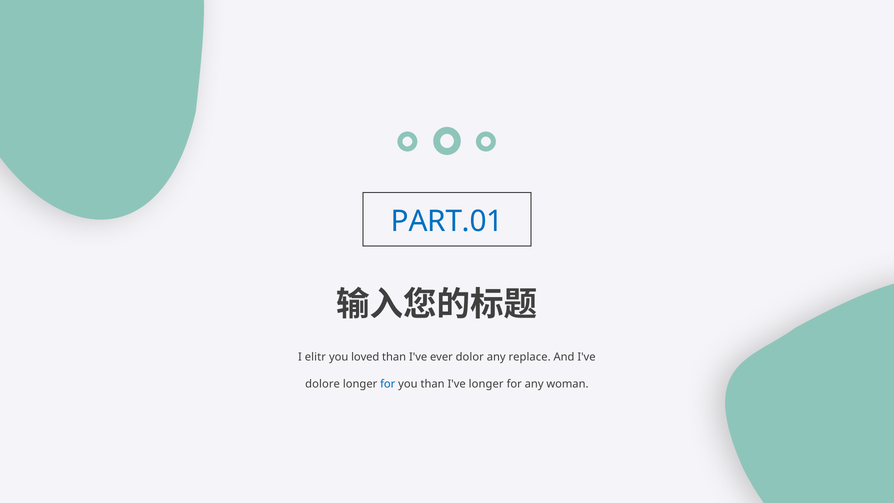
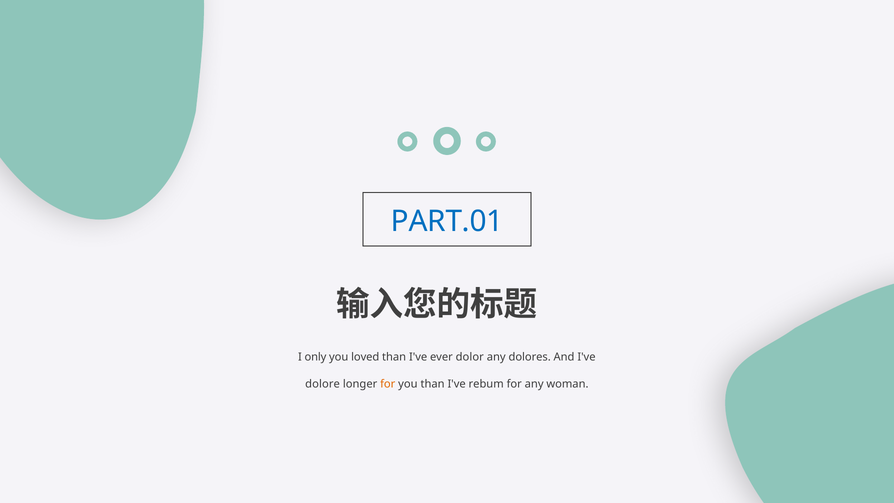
elitr: elitr -> only (315, 357)
replace: replace -> dolores (530, 357)
for colour: blue -> orange (388, 384)
I've longer: longer -> rebum (486, 384)
